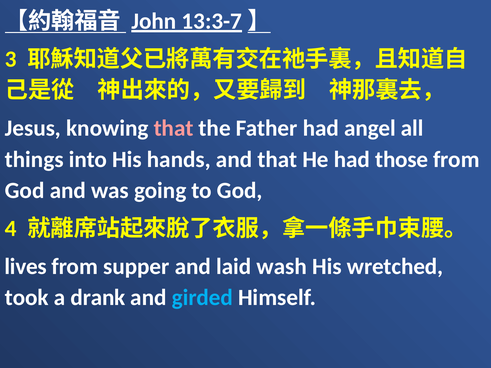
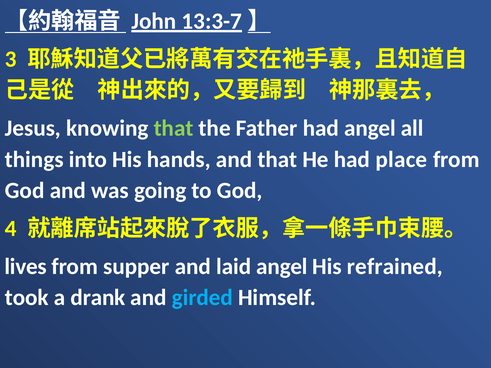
that colour: pink -> light green (174, 128)
those: those -> place (401, 160)
laid wash: wash -> angel (282, 267)
wretched: wretched -> refrained (395, 267)
